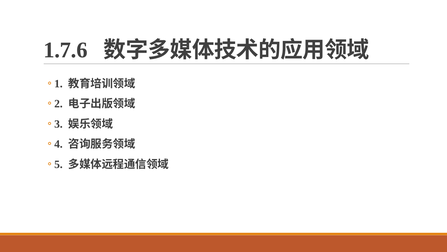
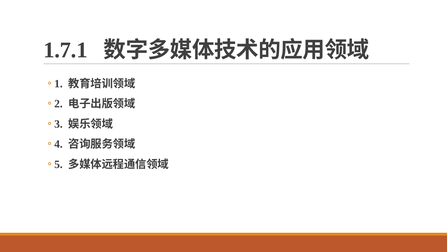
1.7.6: 1.7.6 -> 1.7.1 (66, 50)
